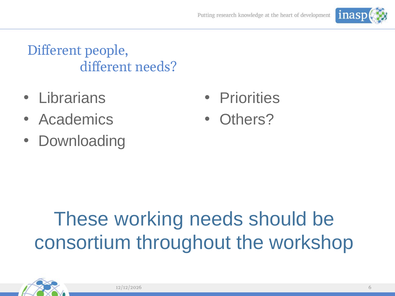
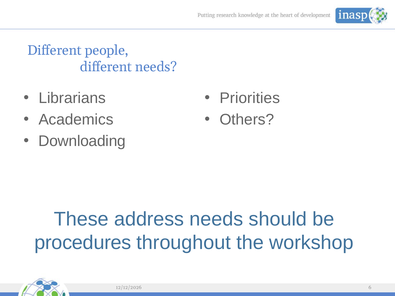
working: working -> address (149, 219)
consortium: consortium -> procedures (83, 243)
